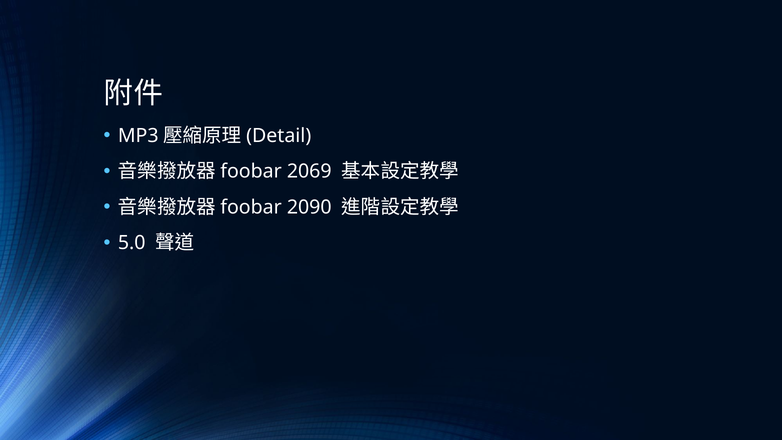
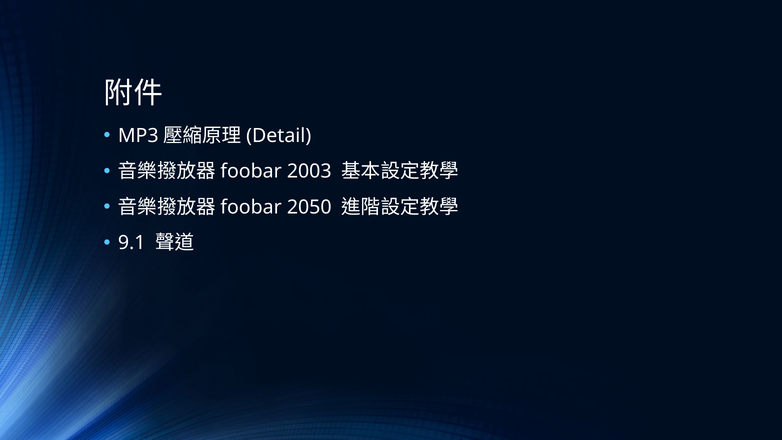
2069: 2069 -> 2003 (309, 171)
2090: 2090 -> 2050 (309, 207)
5.0: 5.0 -> 9.1 (132, 243)
